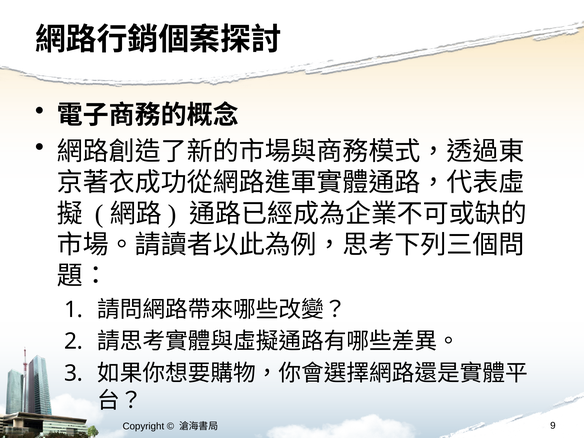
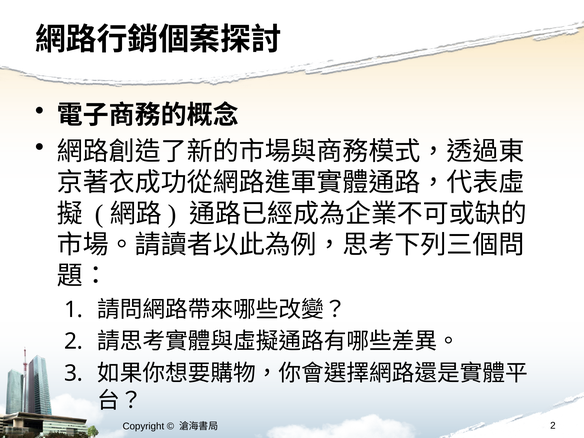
9: 9 -> 2 (553, 426)
